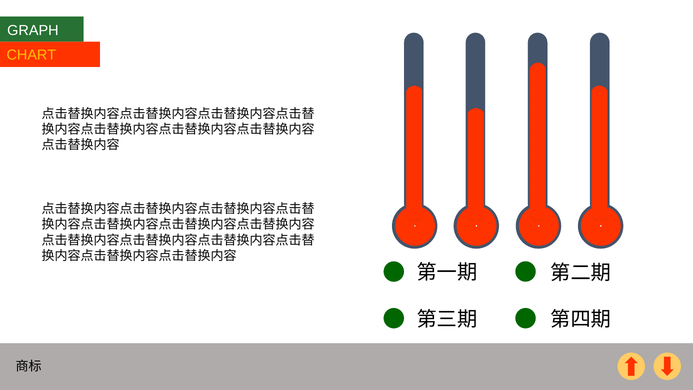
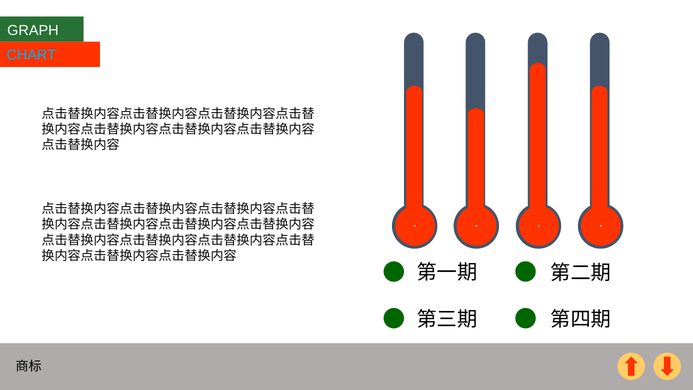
CHART colour: yellow -> light blue (31, 55)
